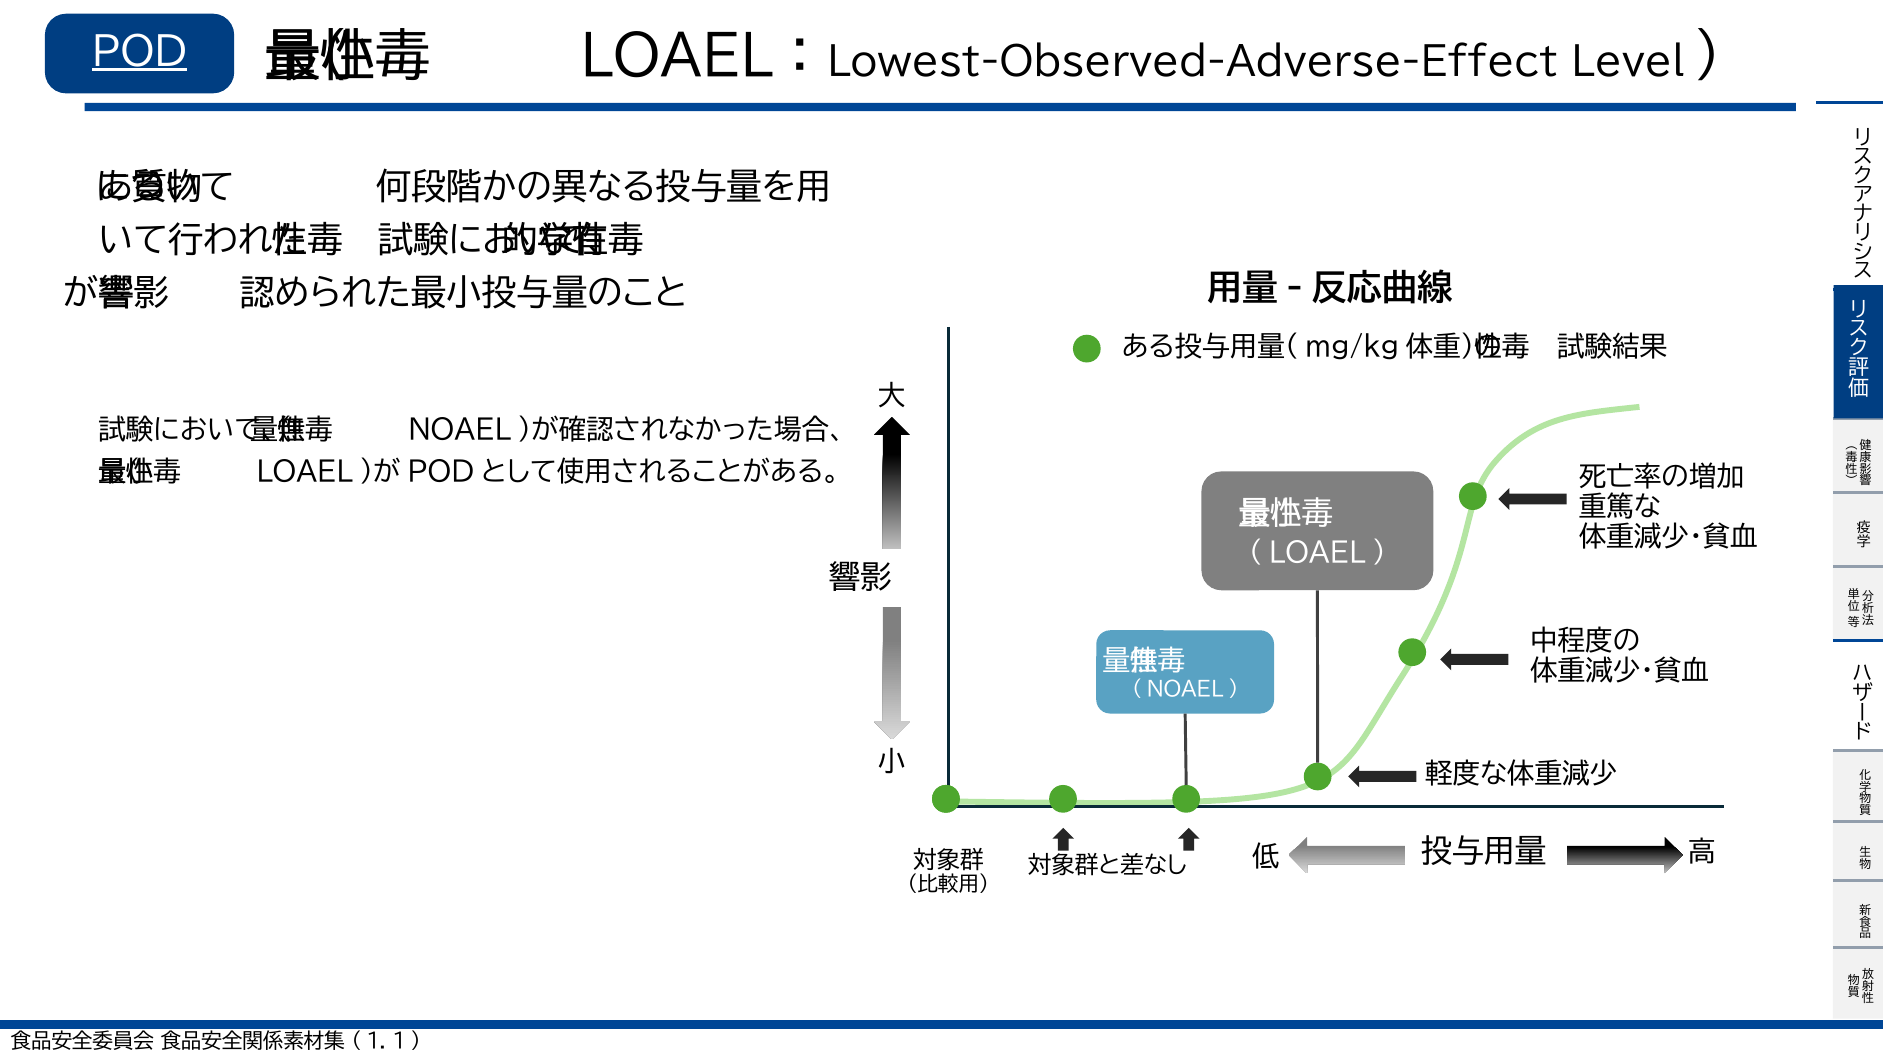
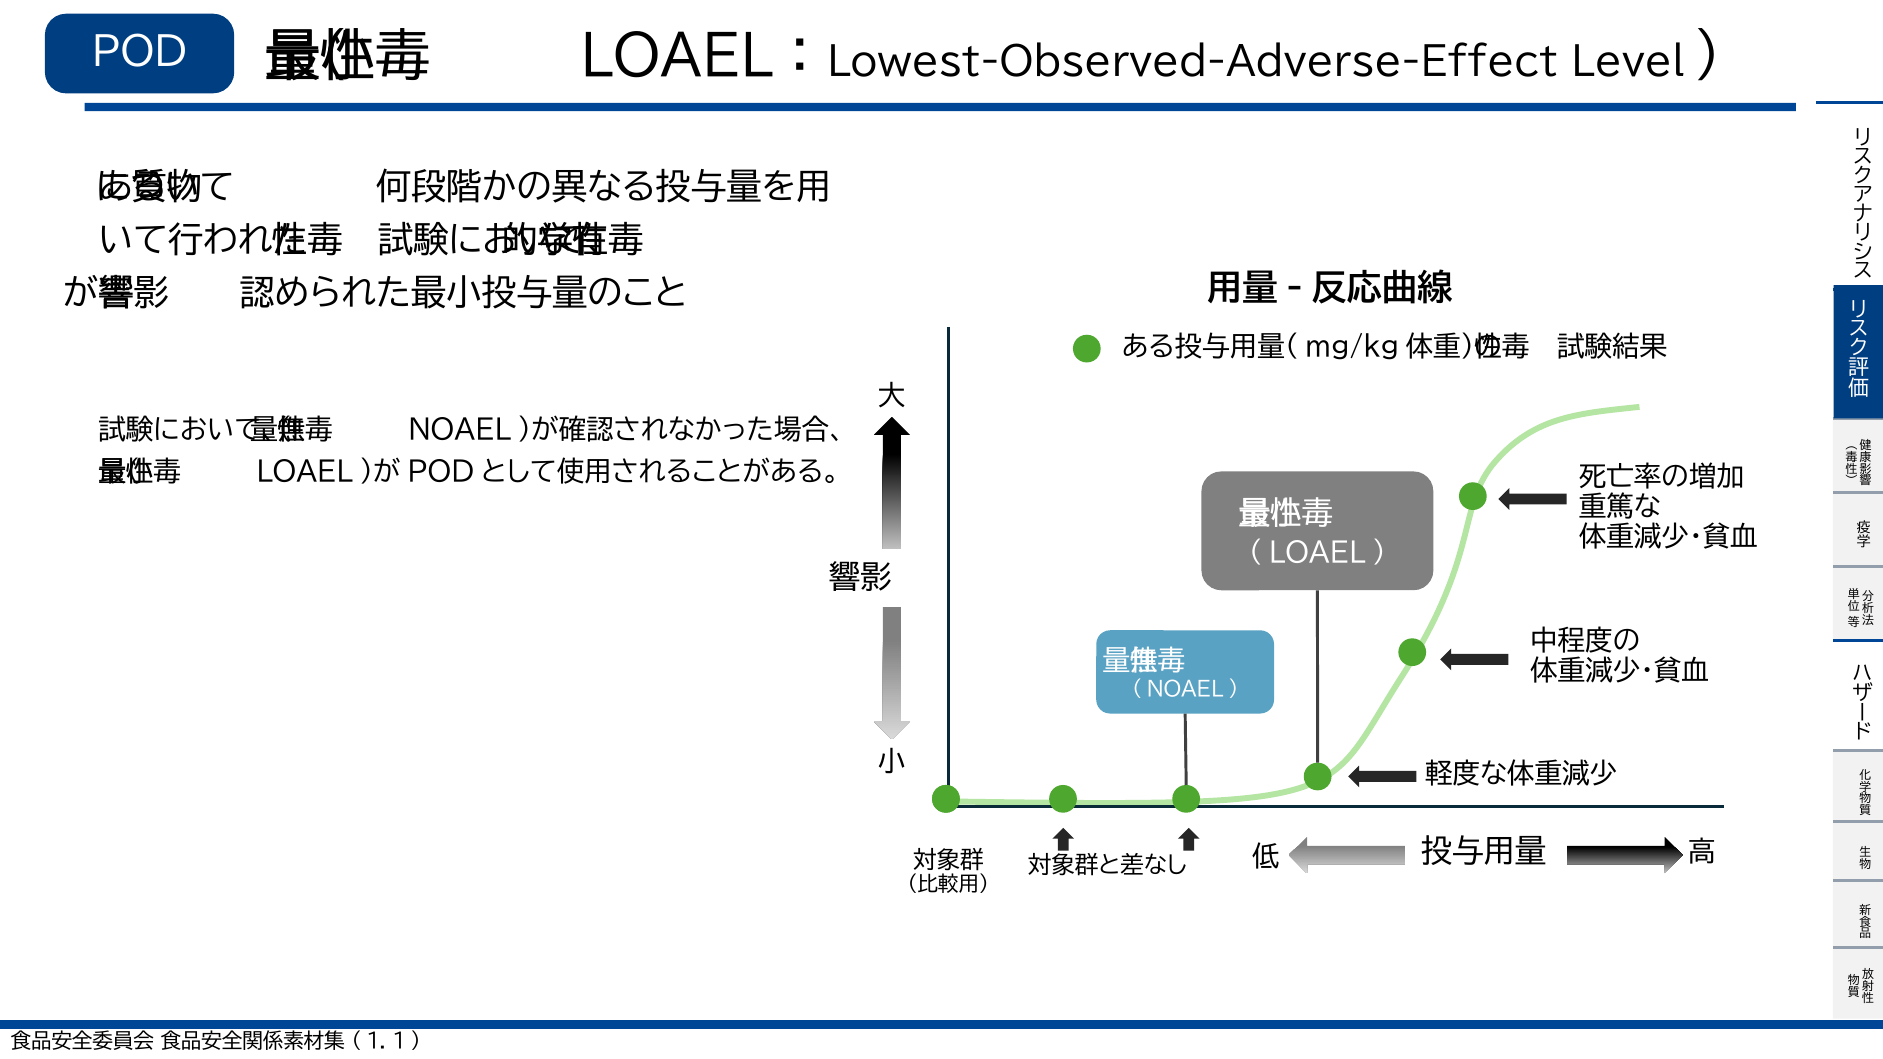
POD underline: present -> none (139, 53)
